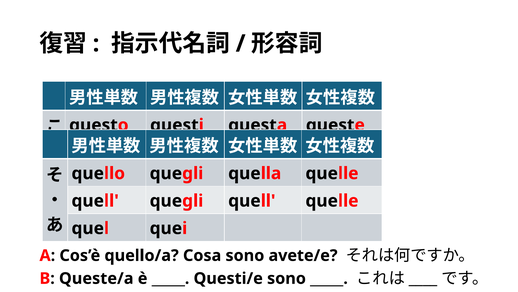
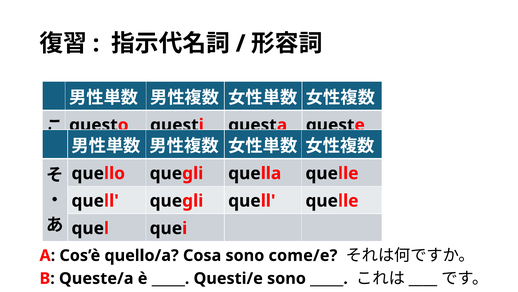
avete/e: avete/e -> come/e (303, 255)
